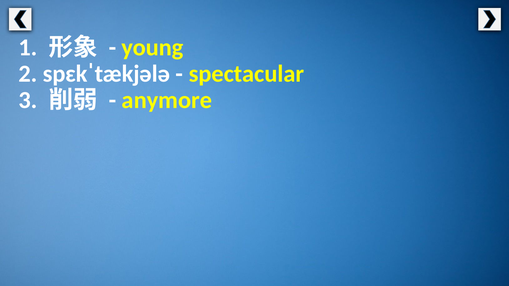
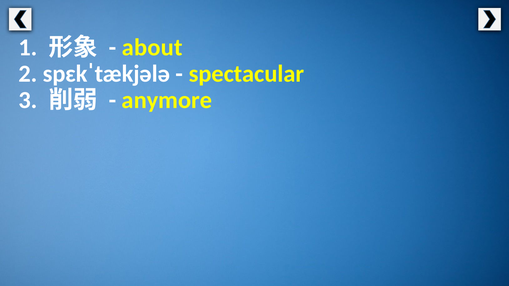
young: young -> about (152, 48)
